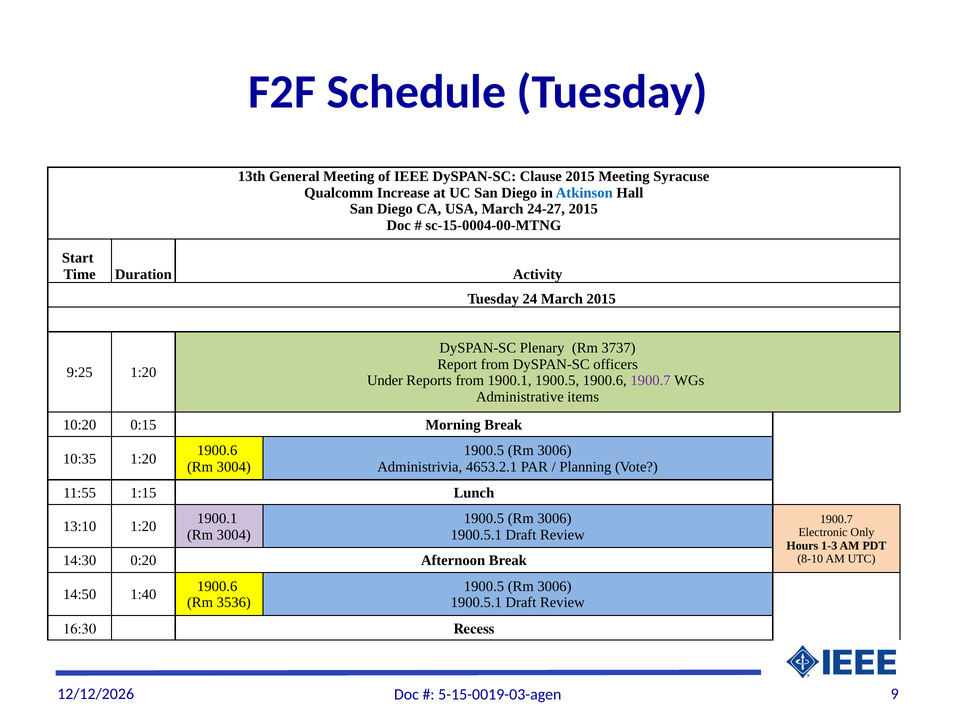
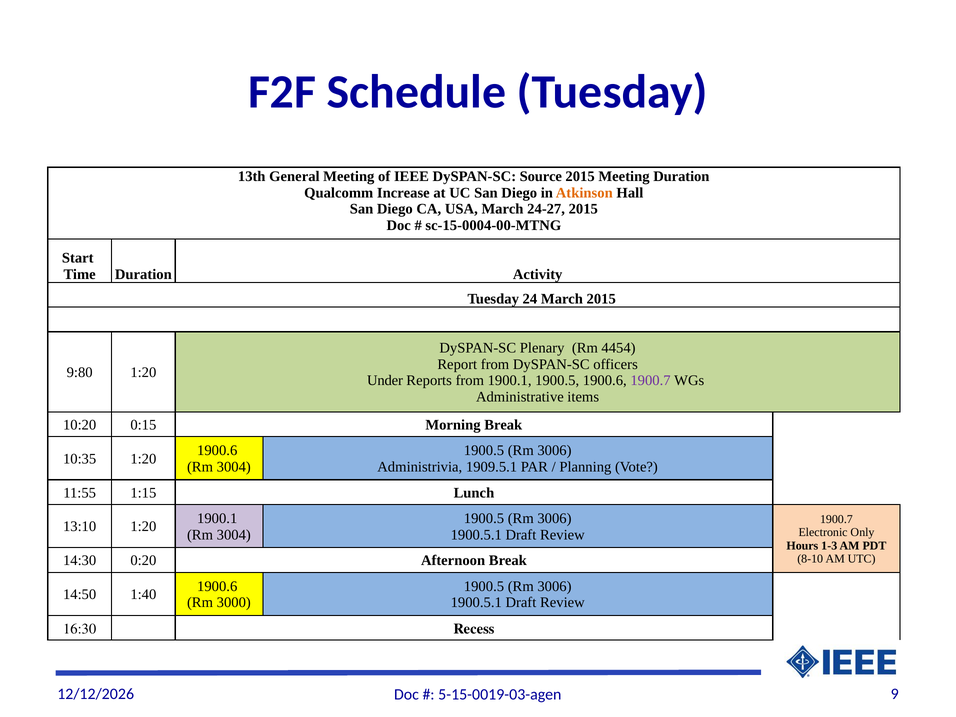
Clause: Clause -> Source (541, 176)
Meeting Syracuse: Syracuse -> Duration (681, 176)
Atkinson colour: blue -> orange (584, 193)
3737: 3737 -> 4454 (619, 348)
9:25: 9:25 -> 9:80 (80, 372)
4653.2.1: 4653.2.1 -> 1909.5.1 (492, 467)
3536: 3536 -> 3000 (234, 603)
